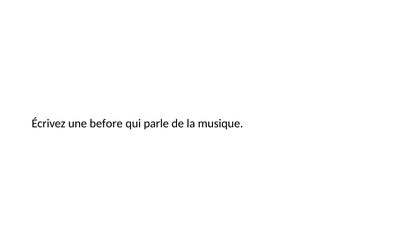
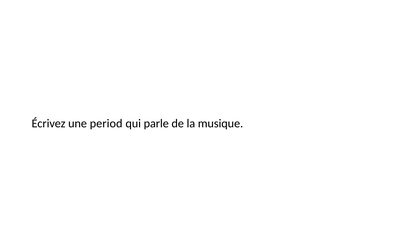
before: before -> period (106, 124)
